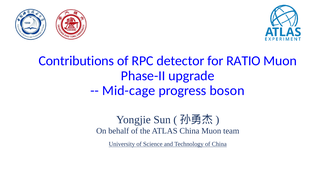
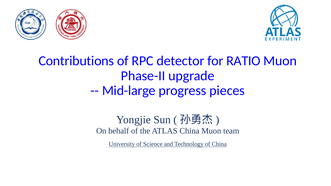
Mid-cage: Mid-cage -> Mid-large (129, 91)
boson: boson -> pieces (227, 91)
